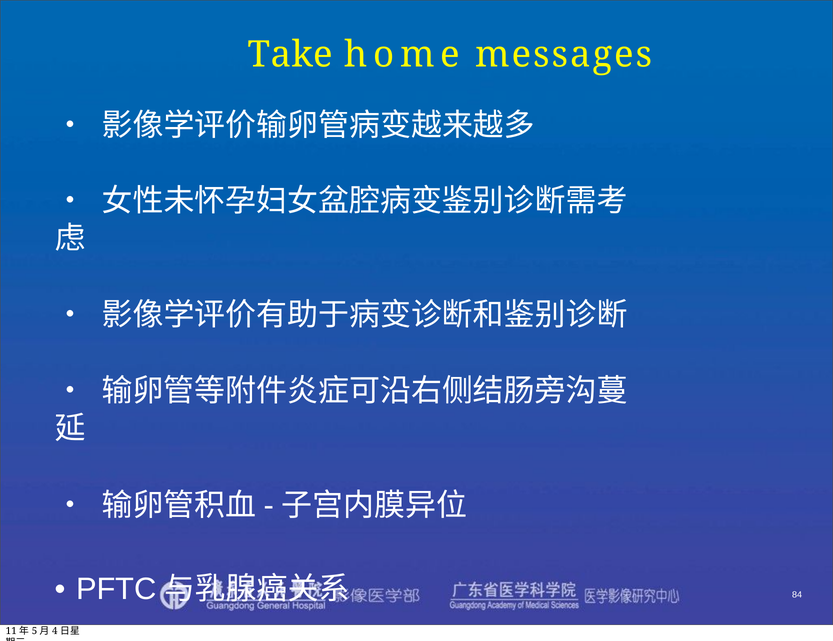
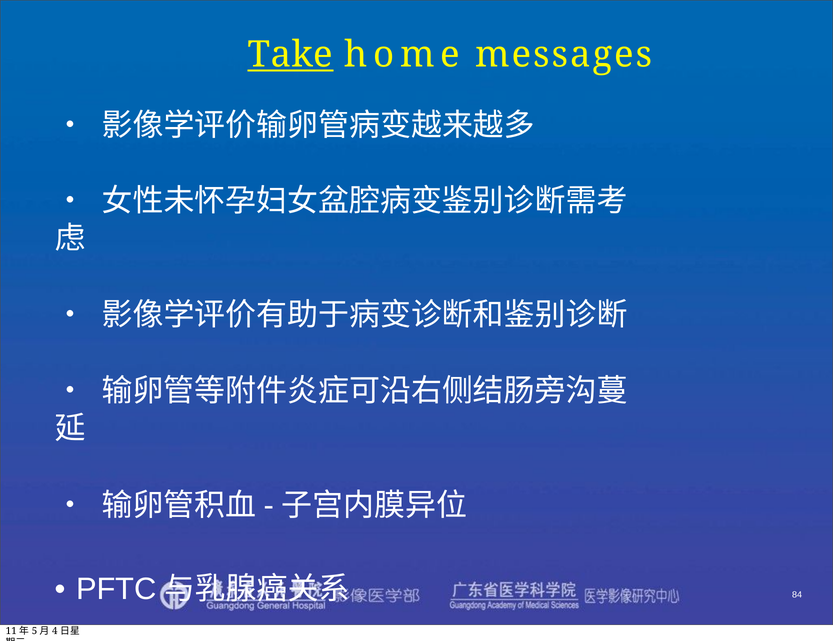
Take underline: none -> present (290, 55)
